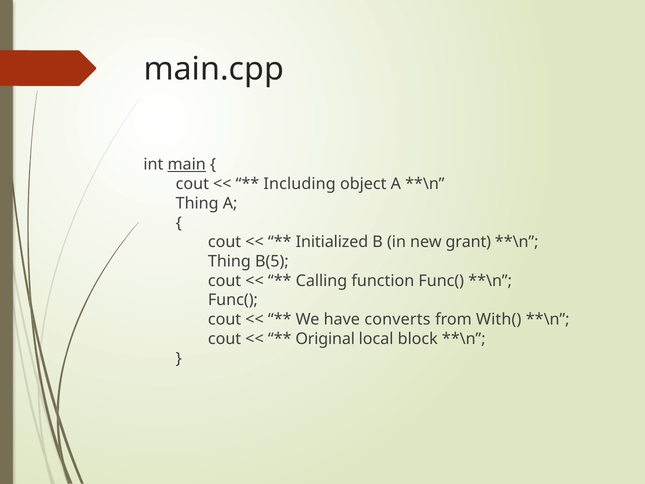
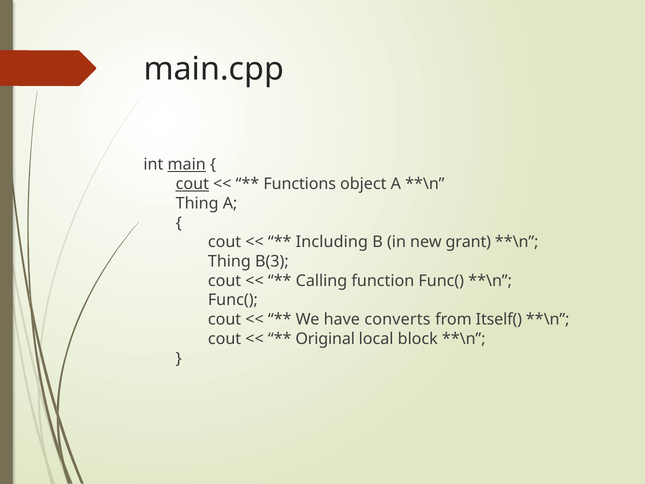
cout underline: none -> present (192, 184)
Including: Including -> Functions (300, 184)
Initialized: Initialized -> Including (332, 242)
B(5: B(5 -> B(3 (272, 261)
With(: With( -> Itself( (499, 319)
